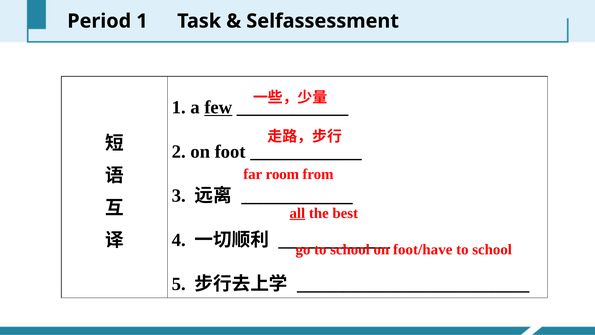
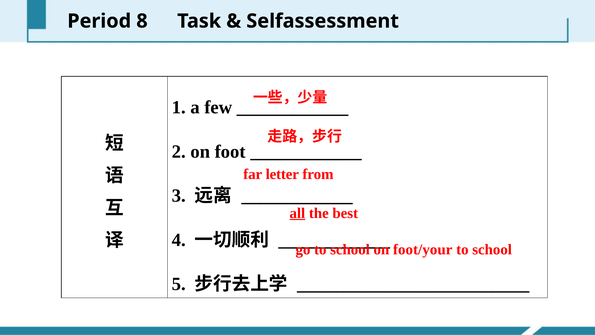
Period 1: 1 -> 8 (142, 21)
few underline: present -> none (218, 107)
room: room -> letter (282, 174)
foot/have: foot/have -> foot/your (423, 249)
